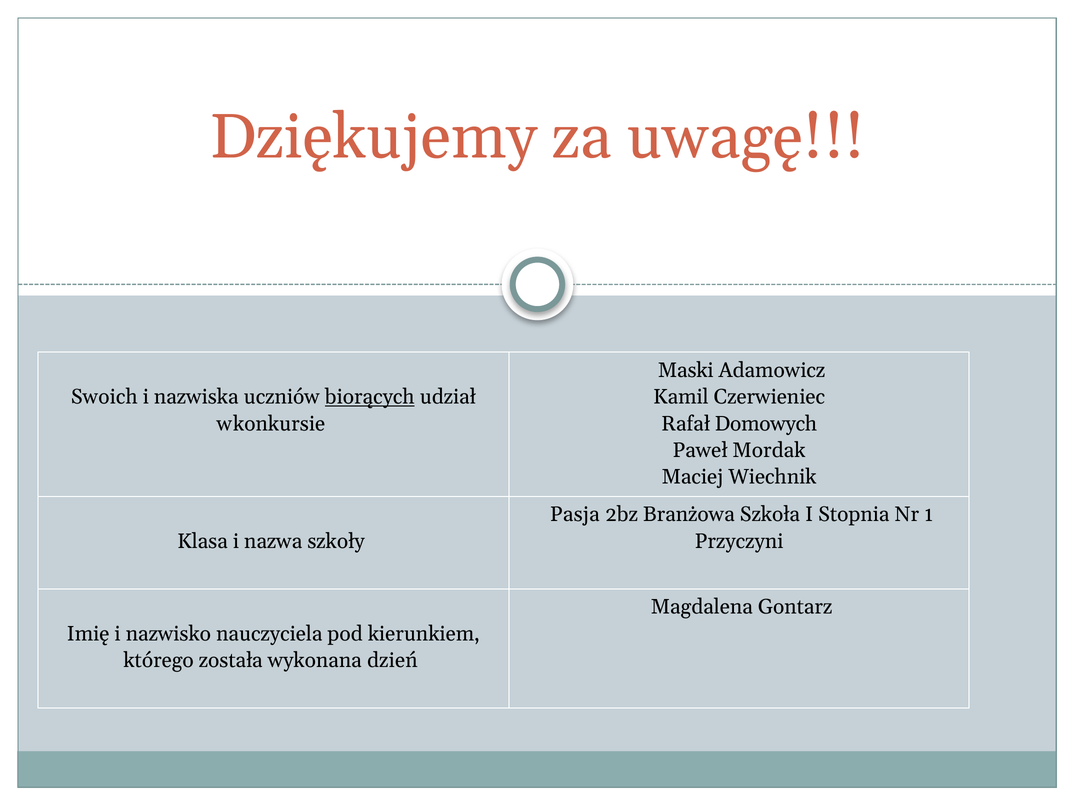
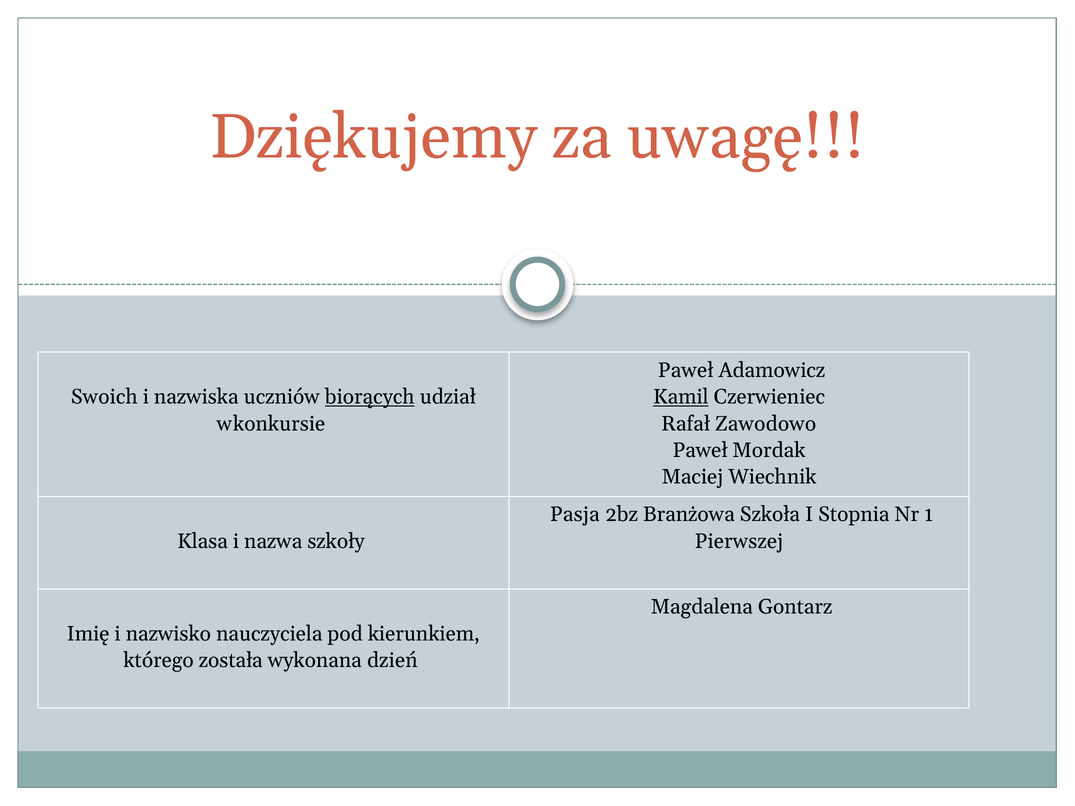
Maski: Maski -> Paweł (686, 370)
Kamil underline: none -> present (681, 397)
Domowych: Domowych -> Zawodowo (766, 424)
Przyczyni: Przyczyni -> Pierwszej (739, 541)
